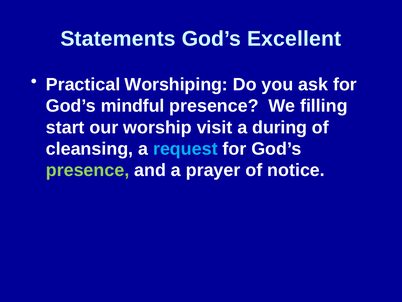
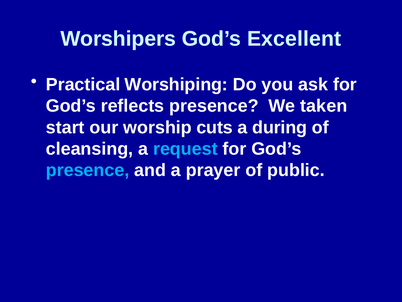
Statements: Statements -> Worshipers (118, 39)
mindful: mindful -> reflects (133, 106)
filling: filling -> taken (324, 106)
visit: visit -> cuts (215, 127)
presence colour: light green -> light blue (88, 170)
notice: notice -> public (296, 170)
